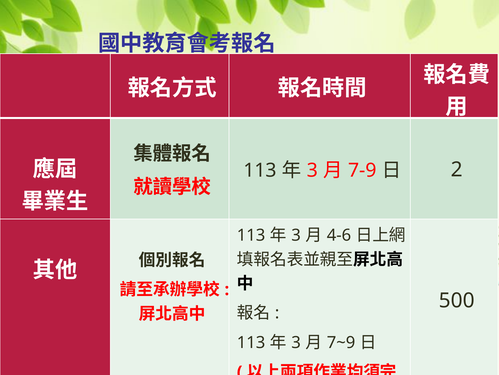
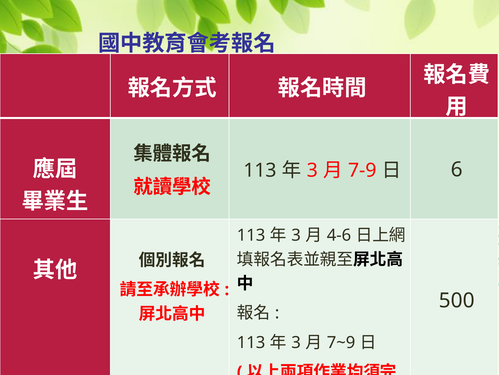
2: 2 -> 6 (457, 169)
